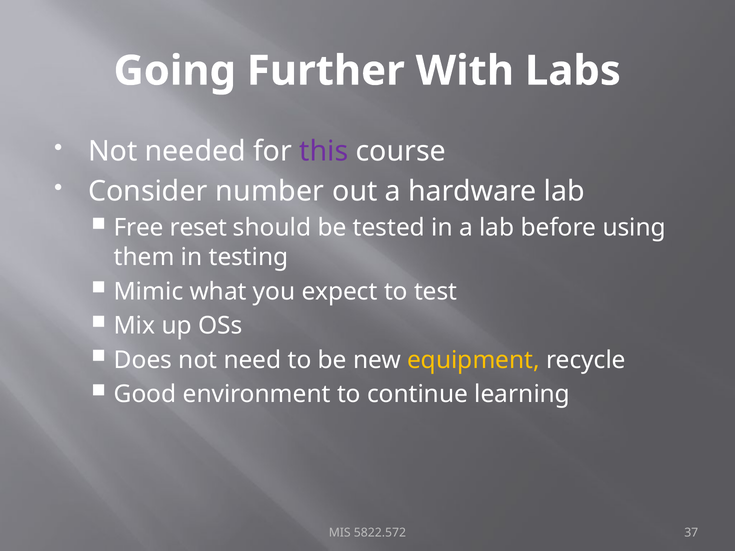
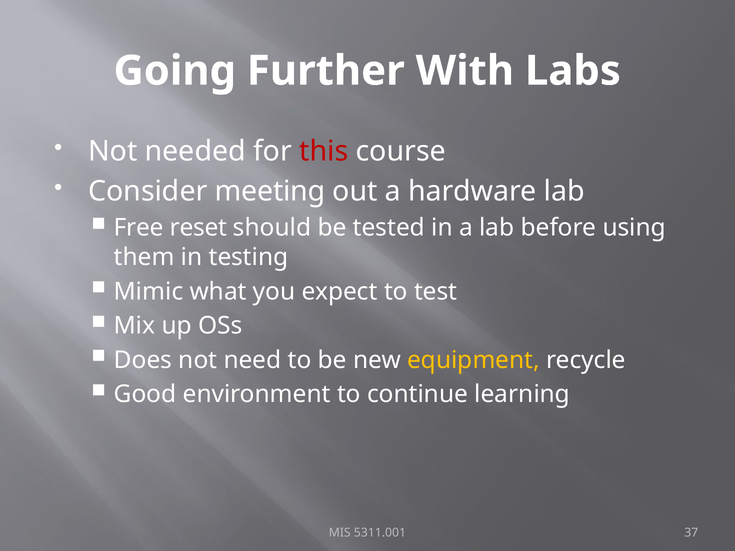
this colour: purple -> red (324, 151)
number: number -> meeting (270, 191)
5822.572: 5822.572 -> 5311.001 (380, 533)
